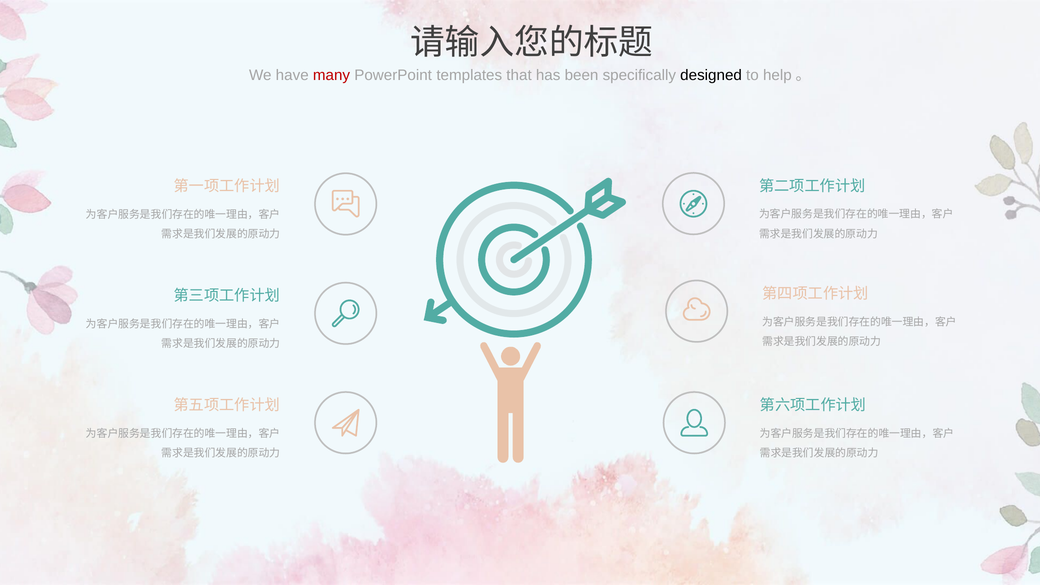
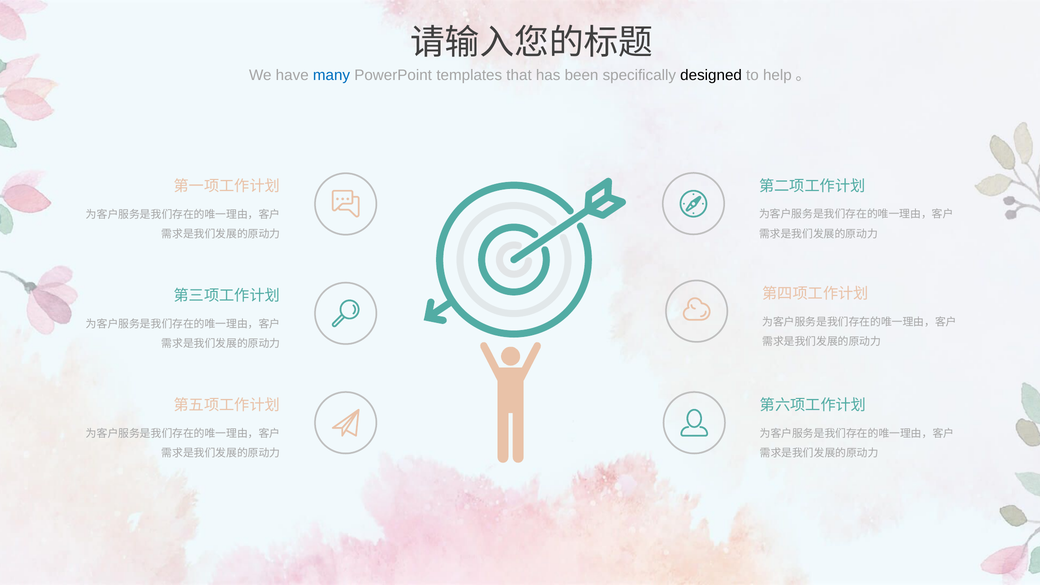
many colour: red -> blue (332, 75)
